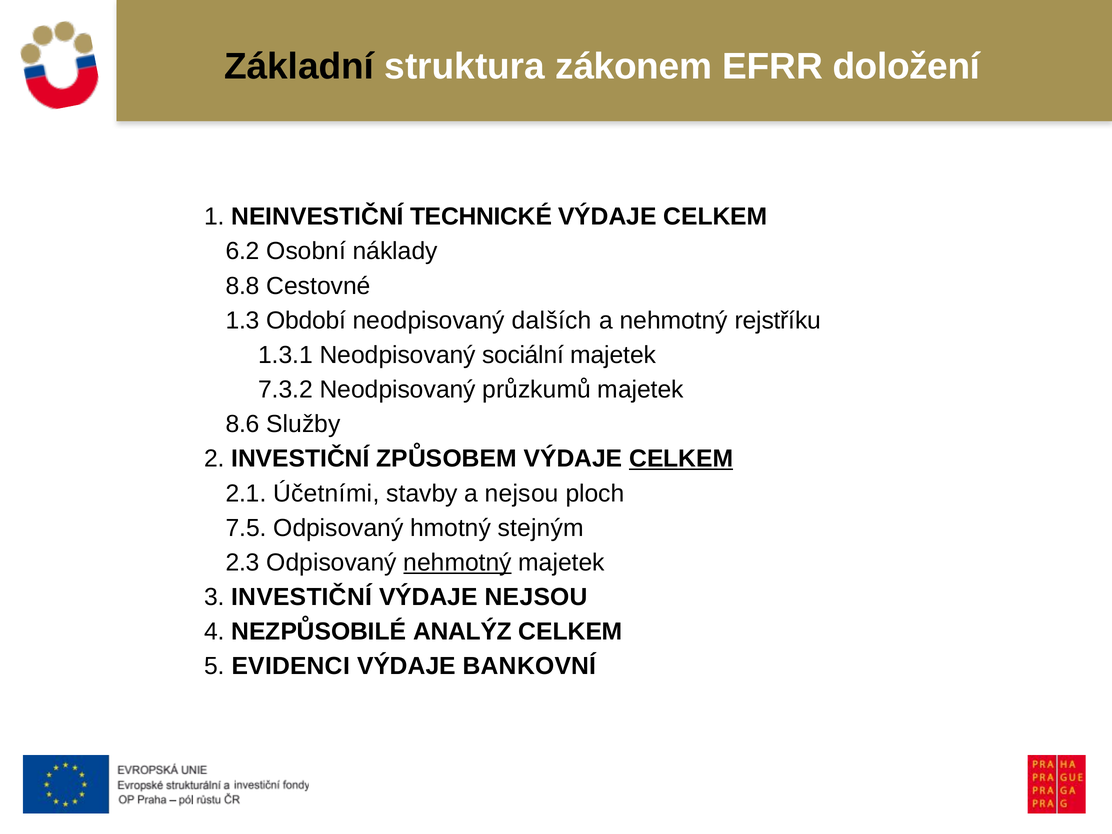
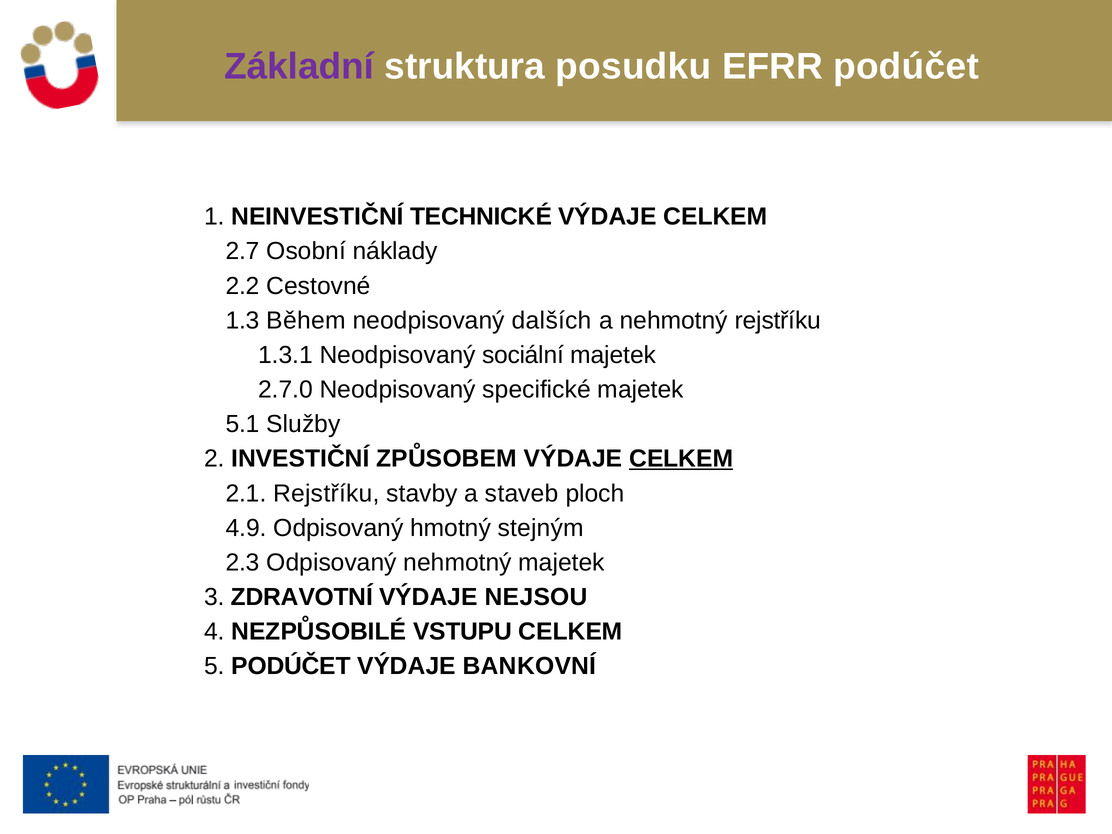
Základní colour: black -> purple (299, 67)
zákonem: zákonem -> posudku (633, 67)
EFRR doložení: doložení -> podúčet (906, 67)
6.2: 6.2 -> 2.7 (243, 251)
8.8: 8.8 -> 2.2 (243, 286)
Období: Období -> Během (306, 320)
7.3.2: 7.3.2 -> 2.7.0 (286, 390)
průzkumů: průzkumů -> specifické (537, 390)
8.6: 8.6 -> 5.1 (243, 424)
2.1 Účetními: Účetními -> Rejstříku (326, 493)
a nejsou: nejsou -> staveb (522, 493)
7.5: 7.5 -> 4.9 (246, 528)
nehmotný underline: present -> none (458, 563)
3 INVESTIČNÍ: INVESTIČNÍ -> ZDRAVOTNÍ (302, 597)
ANALÝZ: ANALÝZ -> VSTUPU (463, 632)
5 EVIDENCI: EVIDENCI -> PODÚČET (291, 666)
